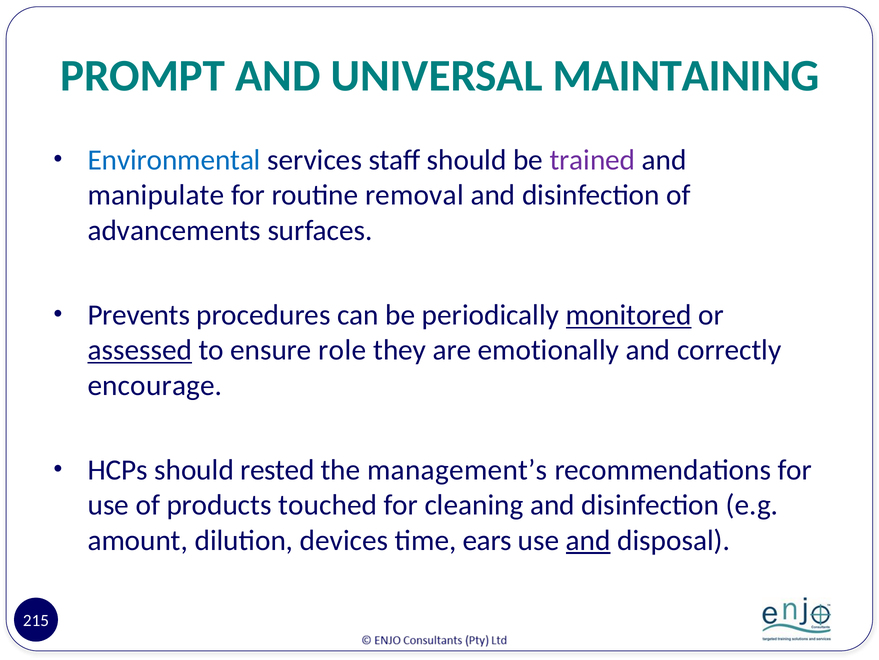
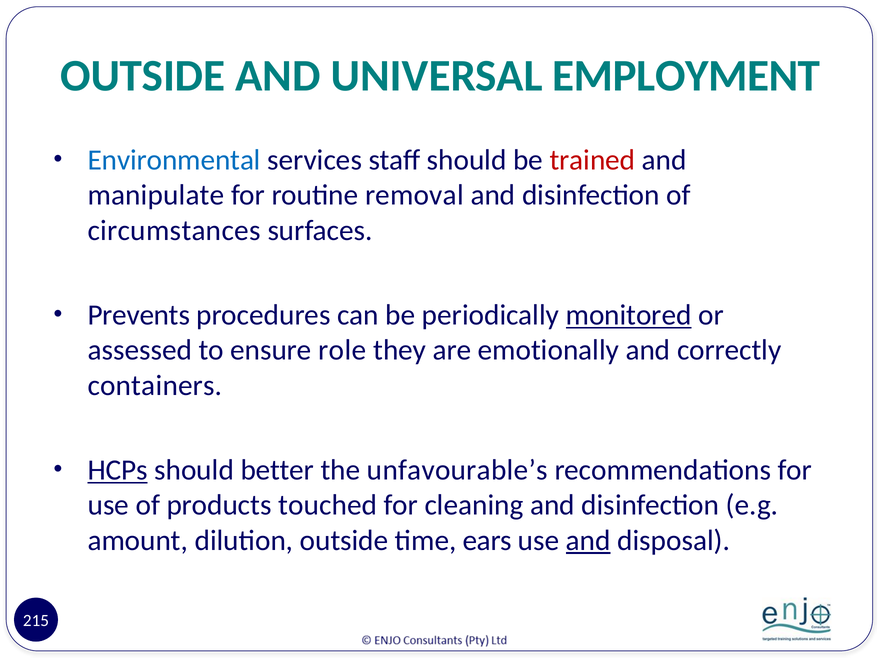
PROMPT: PROMPT -> OUTSIDE (143, 76)
MAINTAINING: MAINTAINING -> EMPLOYMENT (686, 76)
trained colour: purple -> red (592, 160)
advancements: advancements -> circumstances (174, 230)
assessed underline: present -> none (140, 350)
encourage: encourage -> containers (155, 385)
HCPs underline: none -> present (118, 469)
rested: rested -> better (277, 469)
management’s: management’s -> unfavourable’s (457, 469)
dilution devices: devices -> outside (344, 540)
